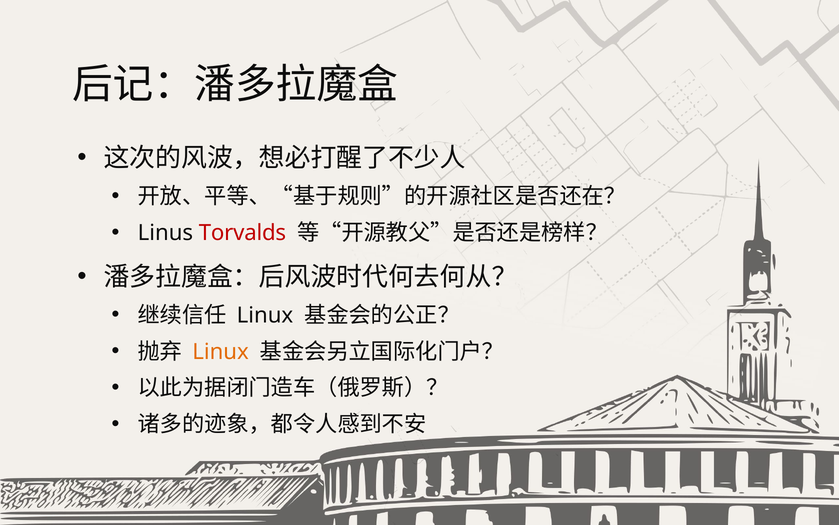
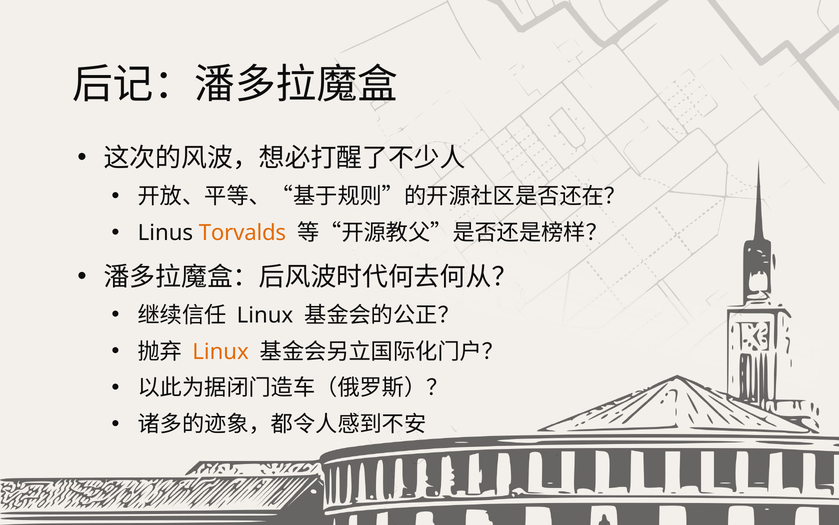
Torvalds colour: red -> orange (242, 233)
